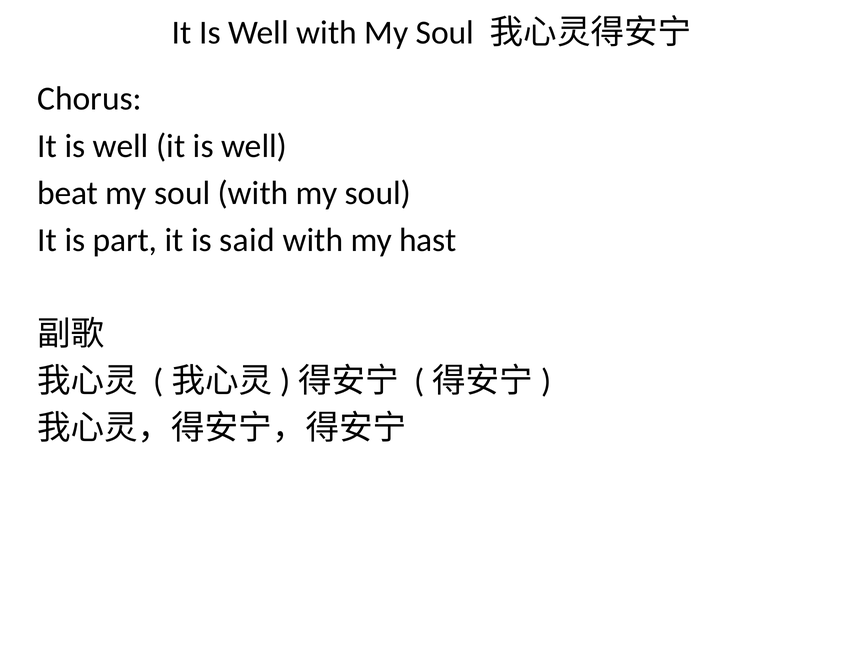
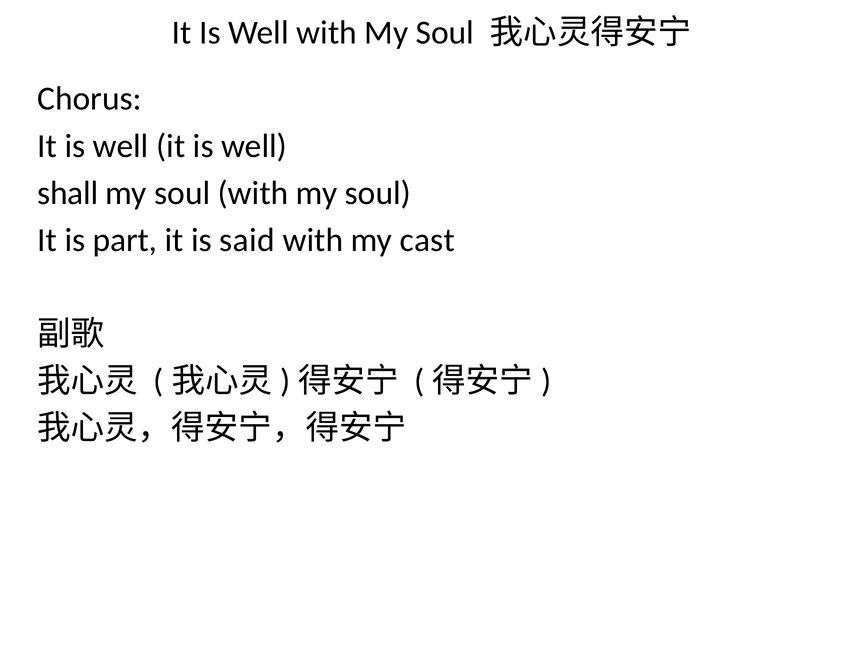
beat: beat -> shall (68, 193)
hast: hast -> cast (427, 240)
